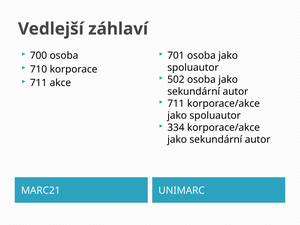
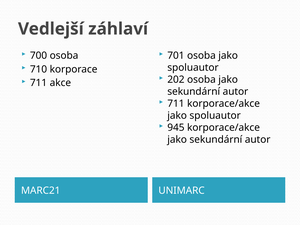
502: 502 -> 202 (176, 80)
334: 334 -> 945 (176, 128)
